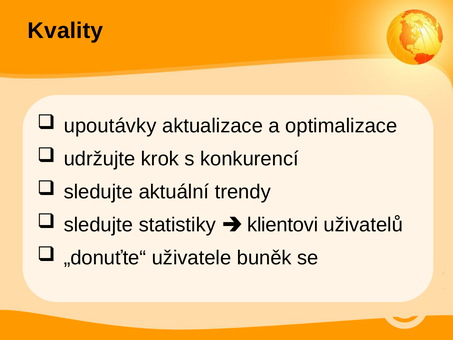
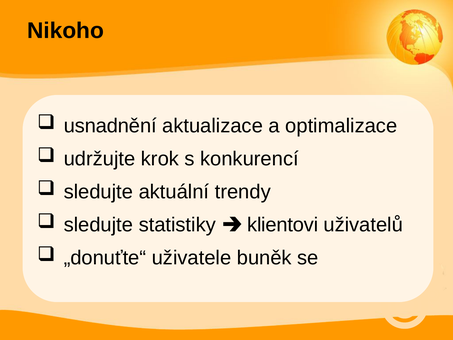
Kvality: Kvality -> Nikoho (66, 31)
upoutávky: upoutávky -> usnadnění (110, 126)
